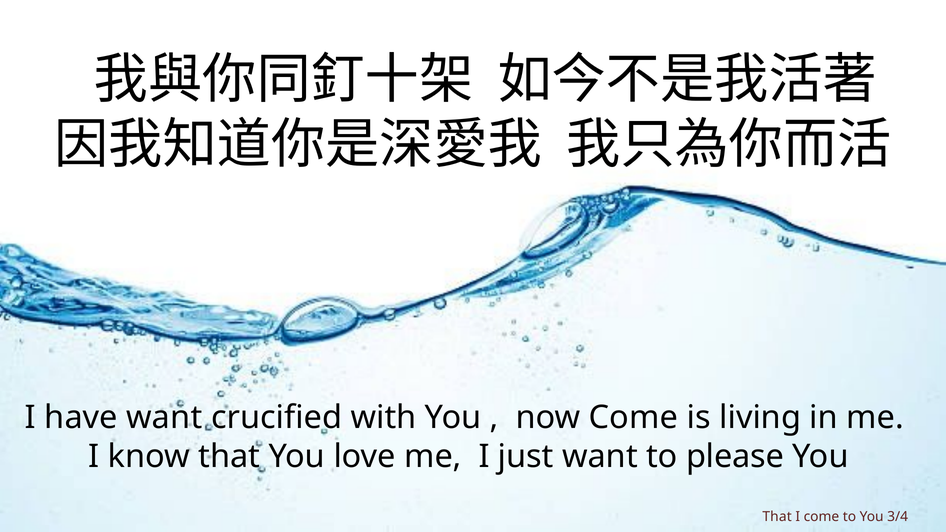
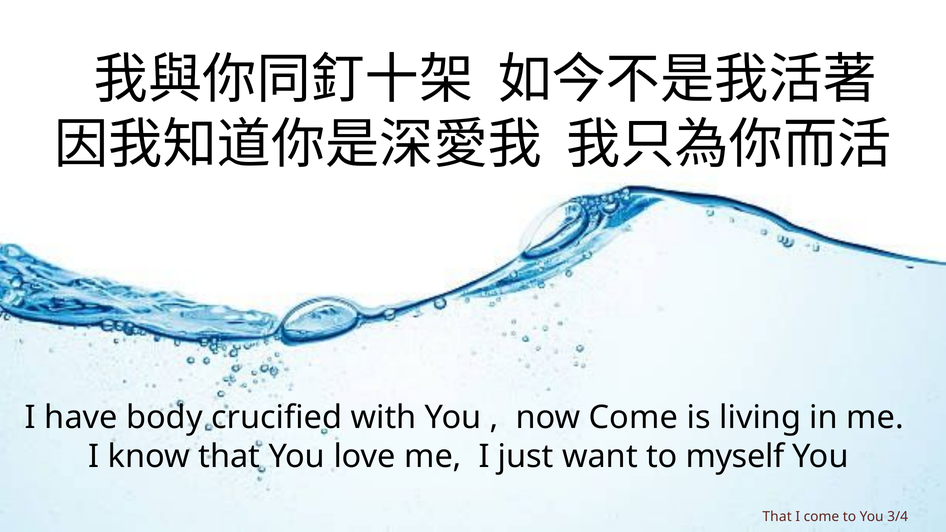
have want: want -> body (164, 417)
please: please -> myself (735, 456)
